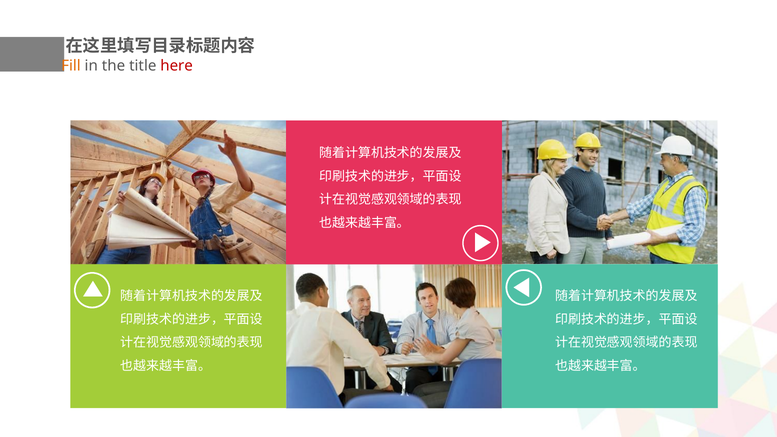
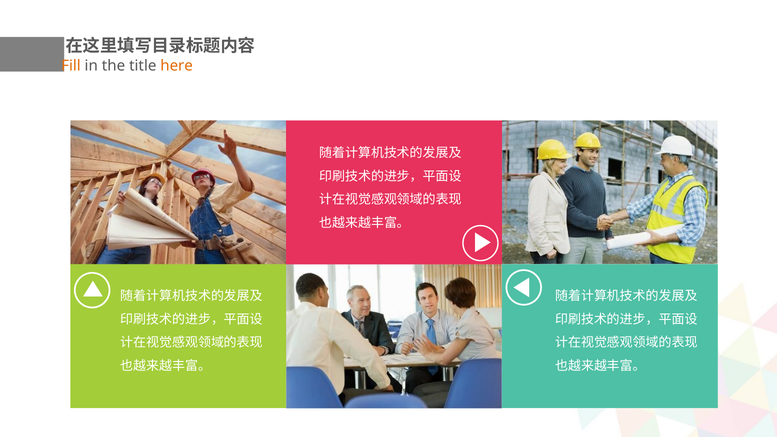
here colour: red -> orange (177, 66)
